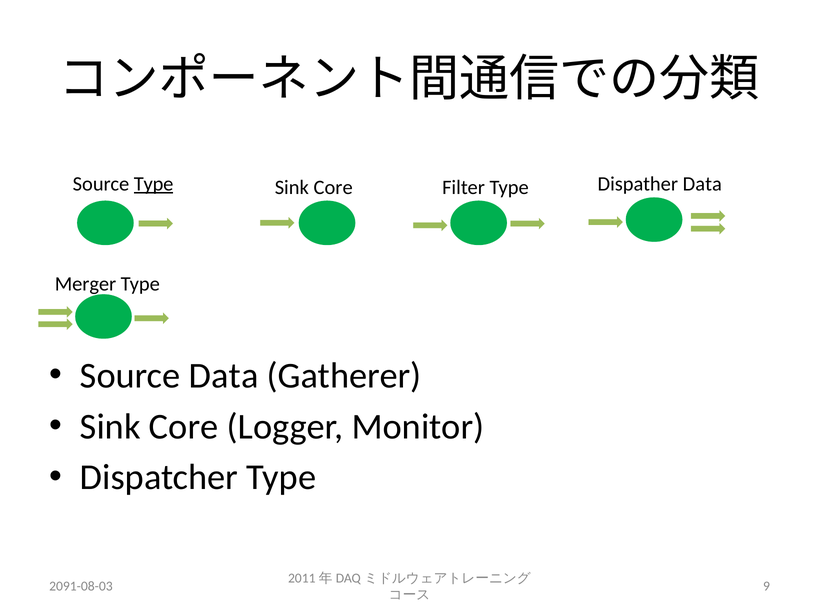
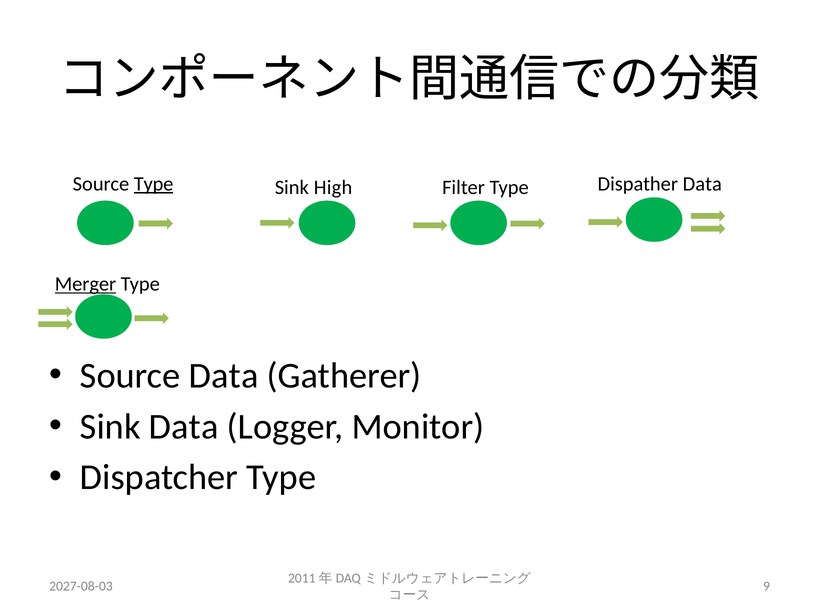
Core: Core -> High (333, 187)
Merger underline: none -> present (85, 284)
Core: Core -> Data (184, 427)
2091-08-03: 2091-08-03 -> 2027-08-03 (81, 587)
